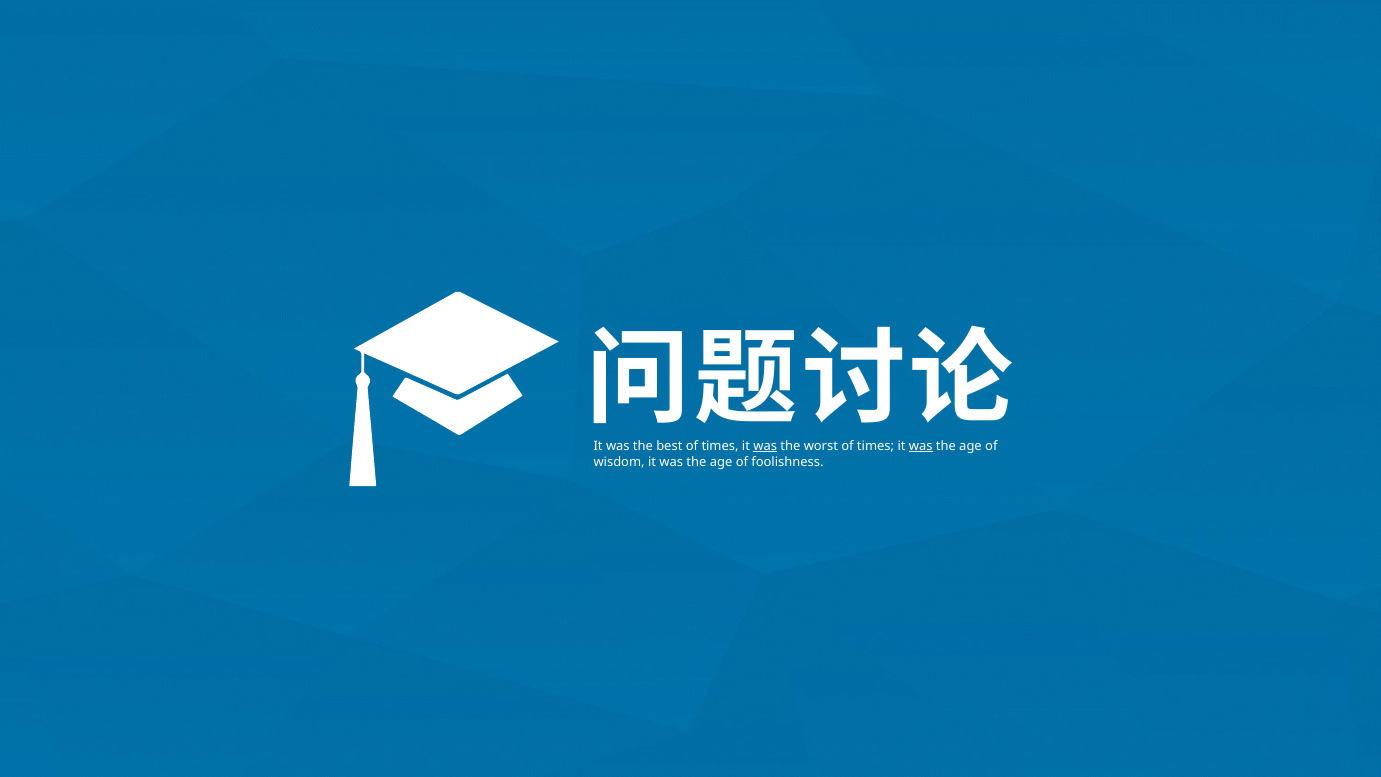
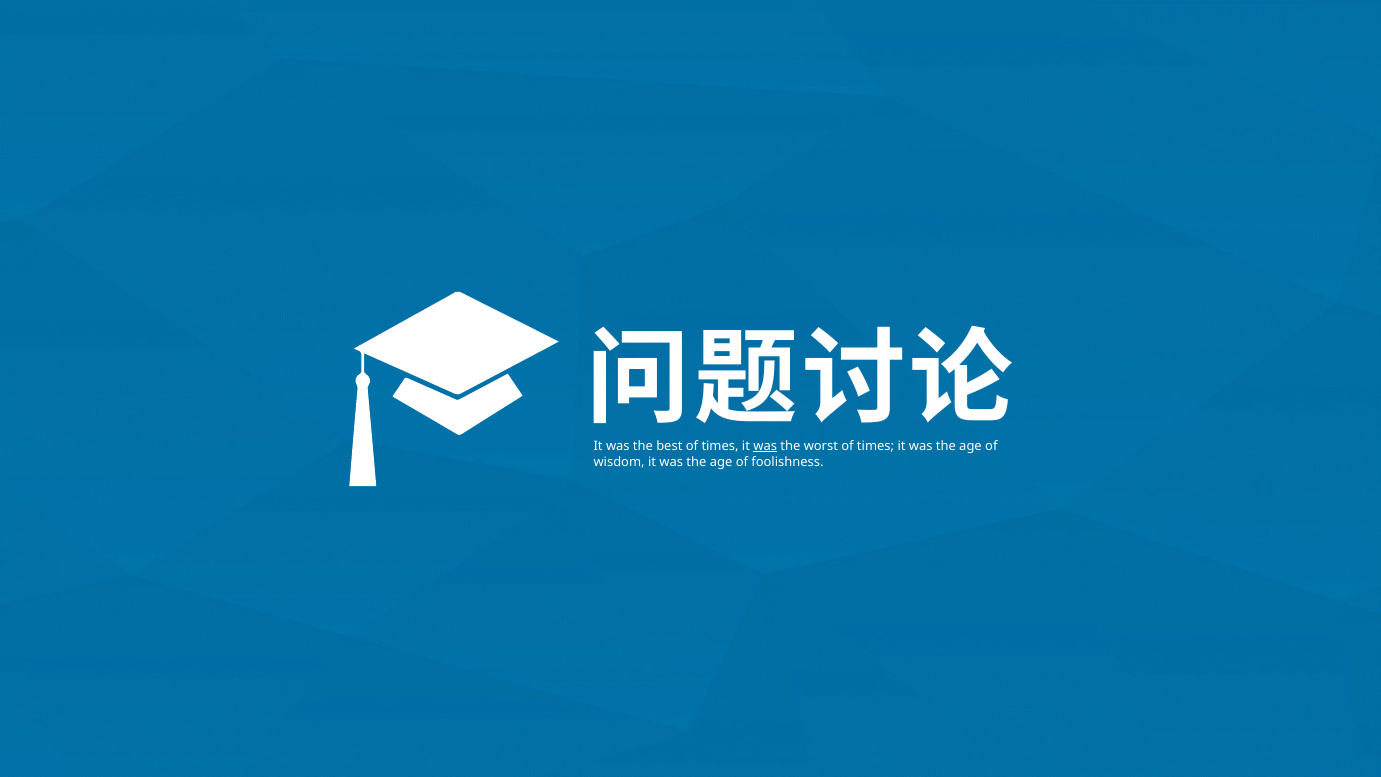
was underline: present -> none (921, 446)
